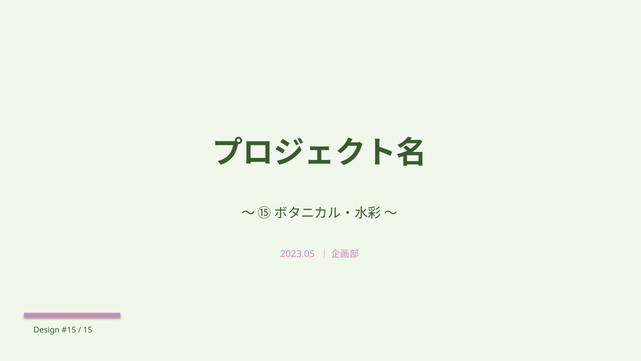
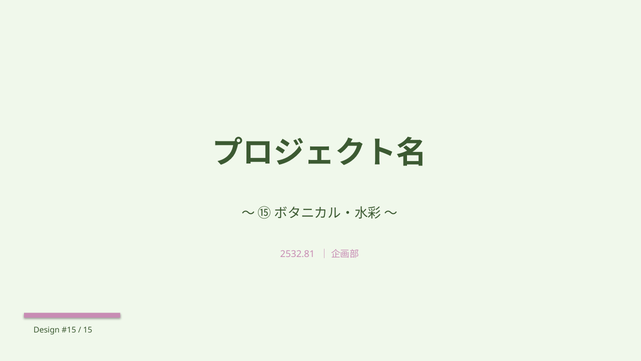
2023.05: 2023.05 -> 2532.81 (298, 254)
